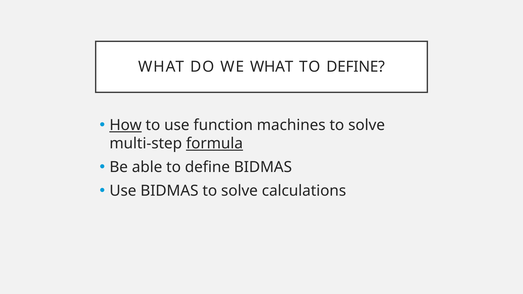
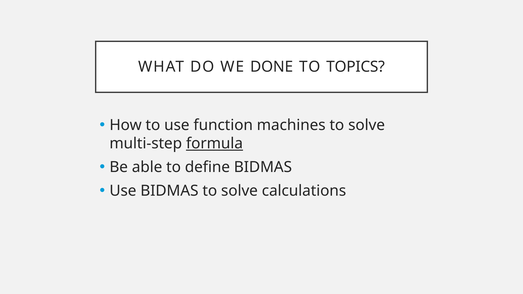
WE WHAT: WHAT -> DONE (272, 67)
DEFINE: DEFINE -> TOPICS (356, 67)
How underline: present -> none (126, 125)
